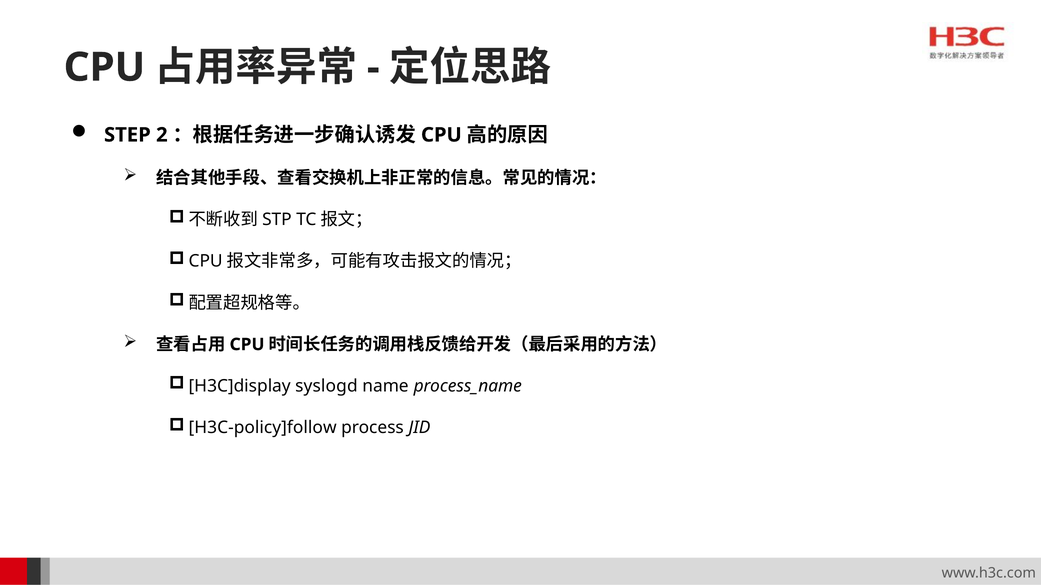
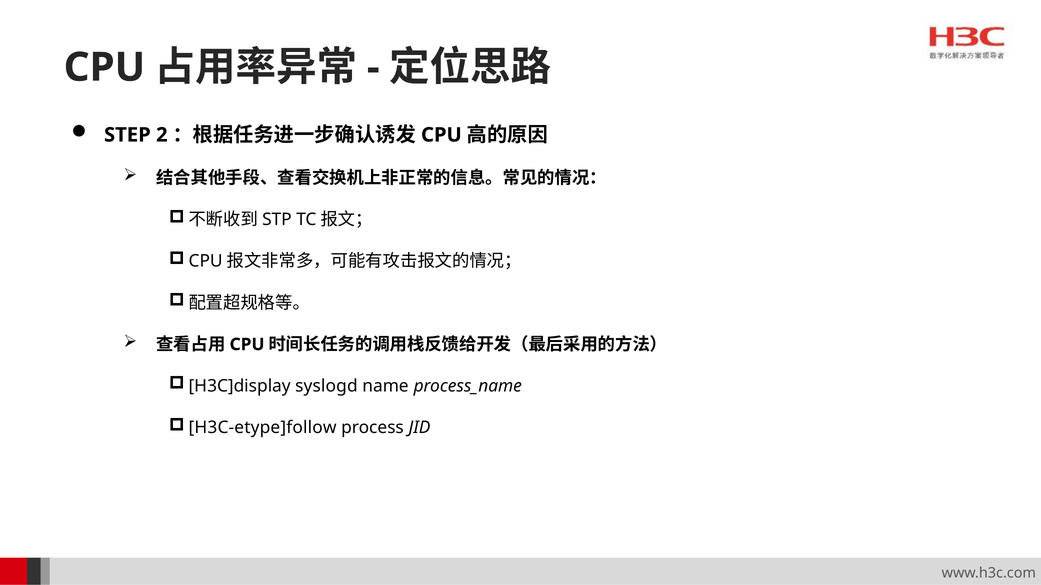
H3C-policy]follow: H3C-policy]follow -> H3C-etype]follow (263, 428)
